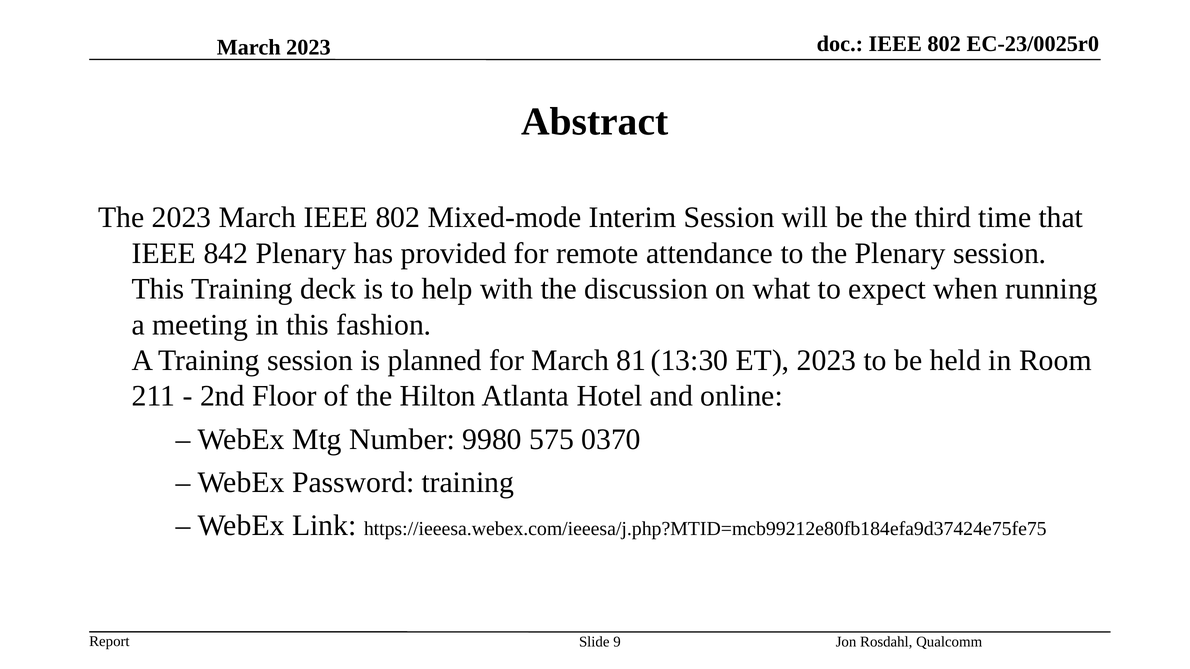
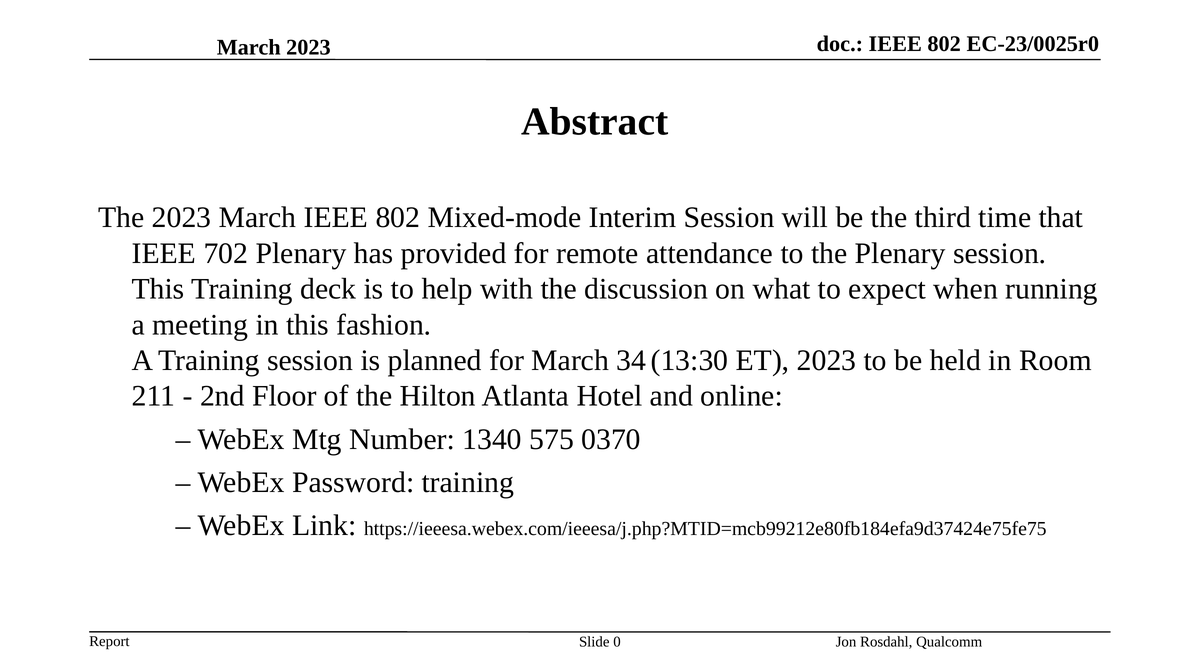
842: 842 -> 702 (226, 253)
81: 81 -> 34 (631, 361)
9980: 9980 -> 1340 (492, 439)
9: 9 -> 0 (617, 642)
